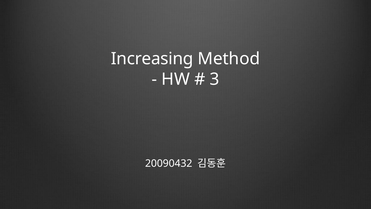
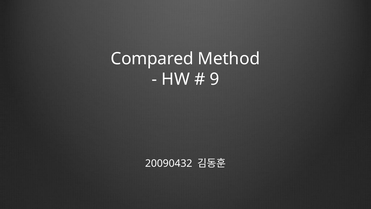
Increasing: Increasing -> Compared (152, 59)
3: 3 -> 9 (214, 79)
